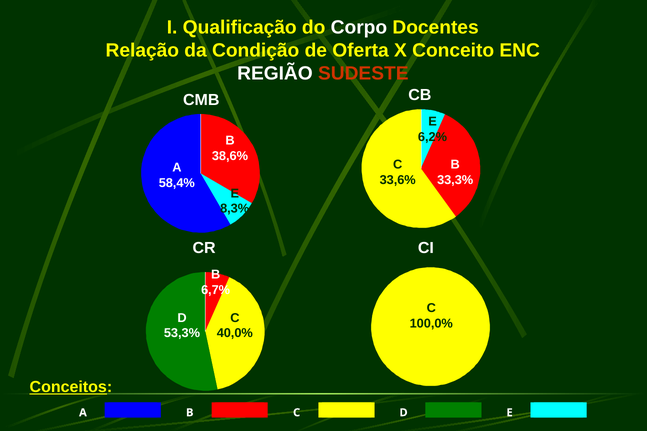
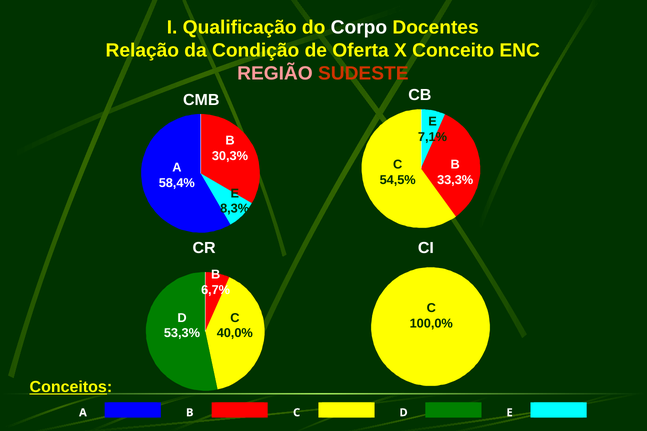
REGIÃO colour: white -> pink (275, 73)
6,2%: 6,2% -> 7,1% (432, 137)
38,6%: 38,6% -> 30,3% (230, 156)
33,6%: 33,6% -> 54,5% (398, 180)
